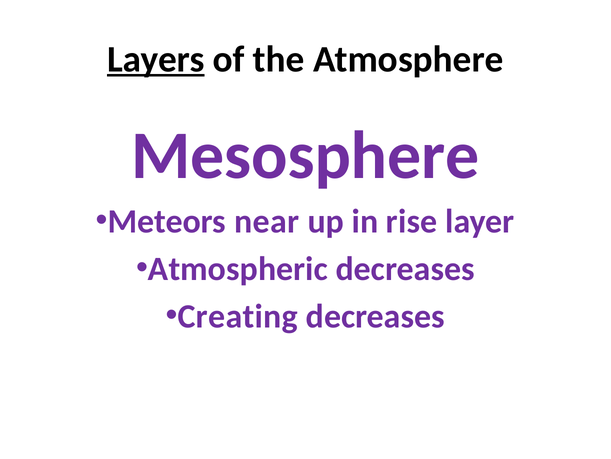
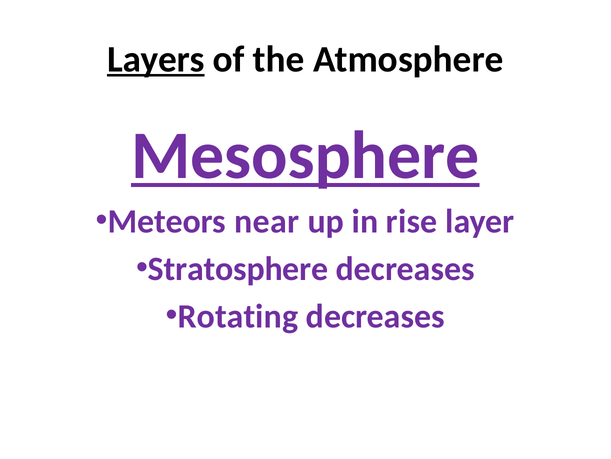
Mesosphere underline: none -> present (305, 155)
Atmospheric: Atmospheric -> Stratosphere (238, 268)
Creating: Creating -> Rotating (238, 316)
